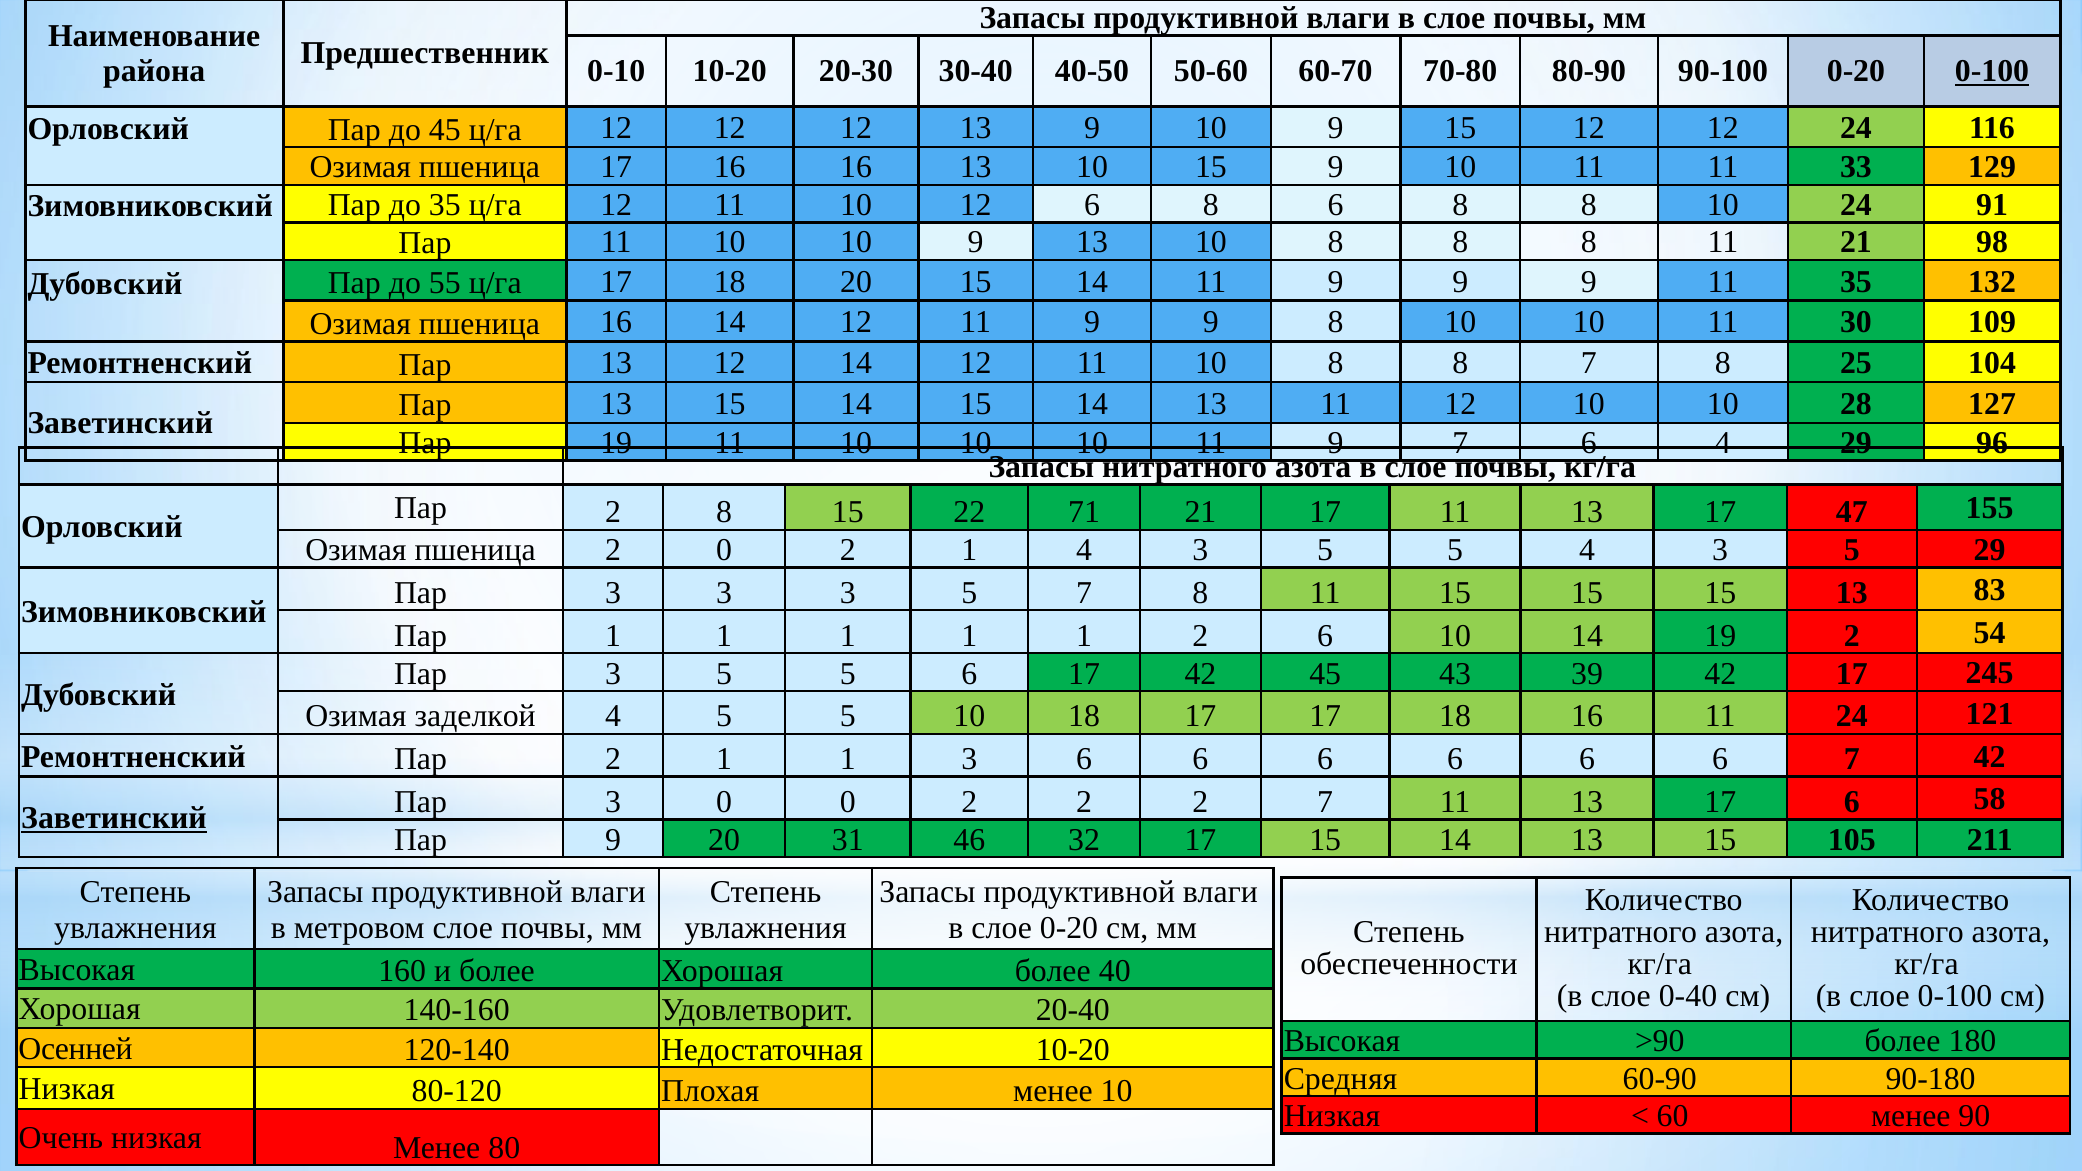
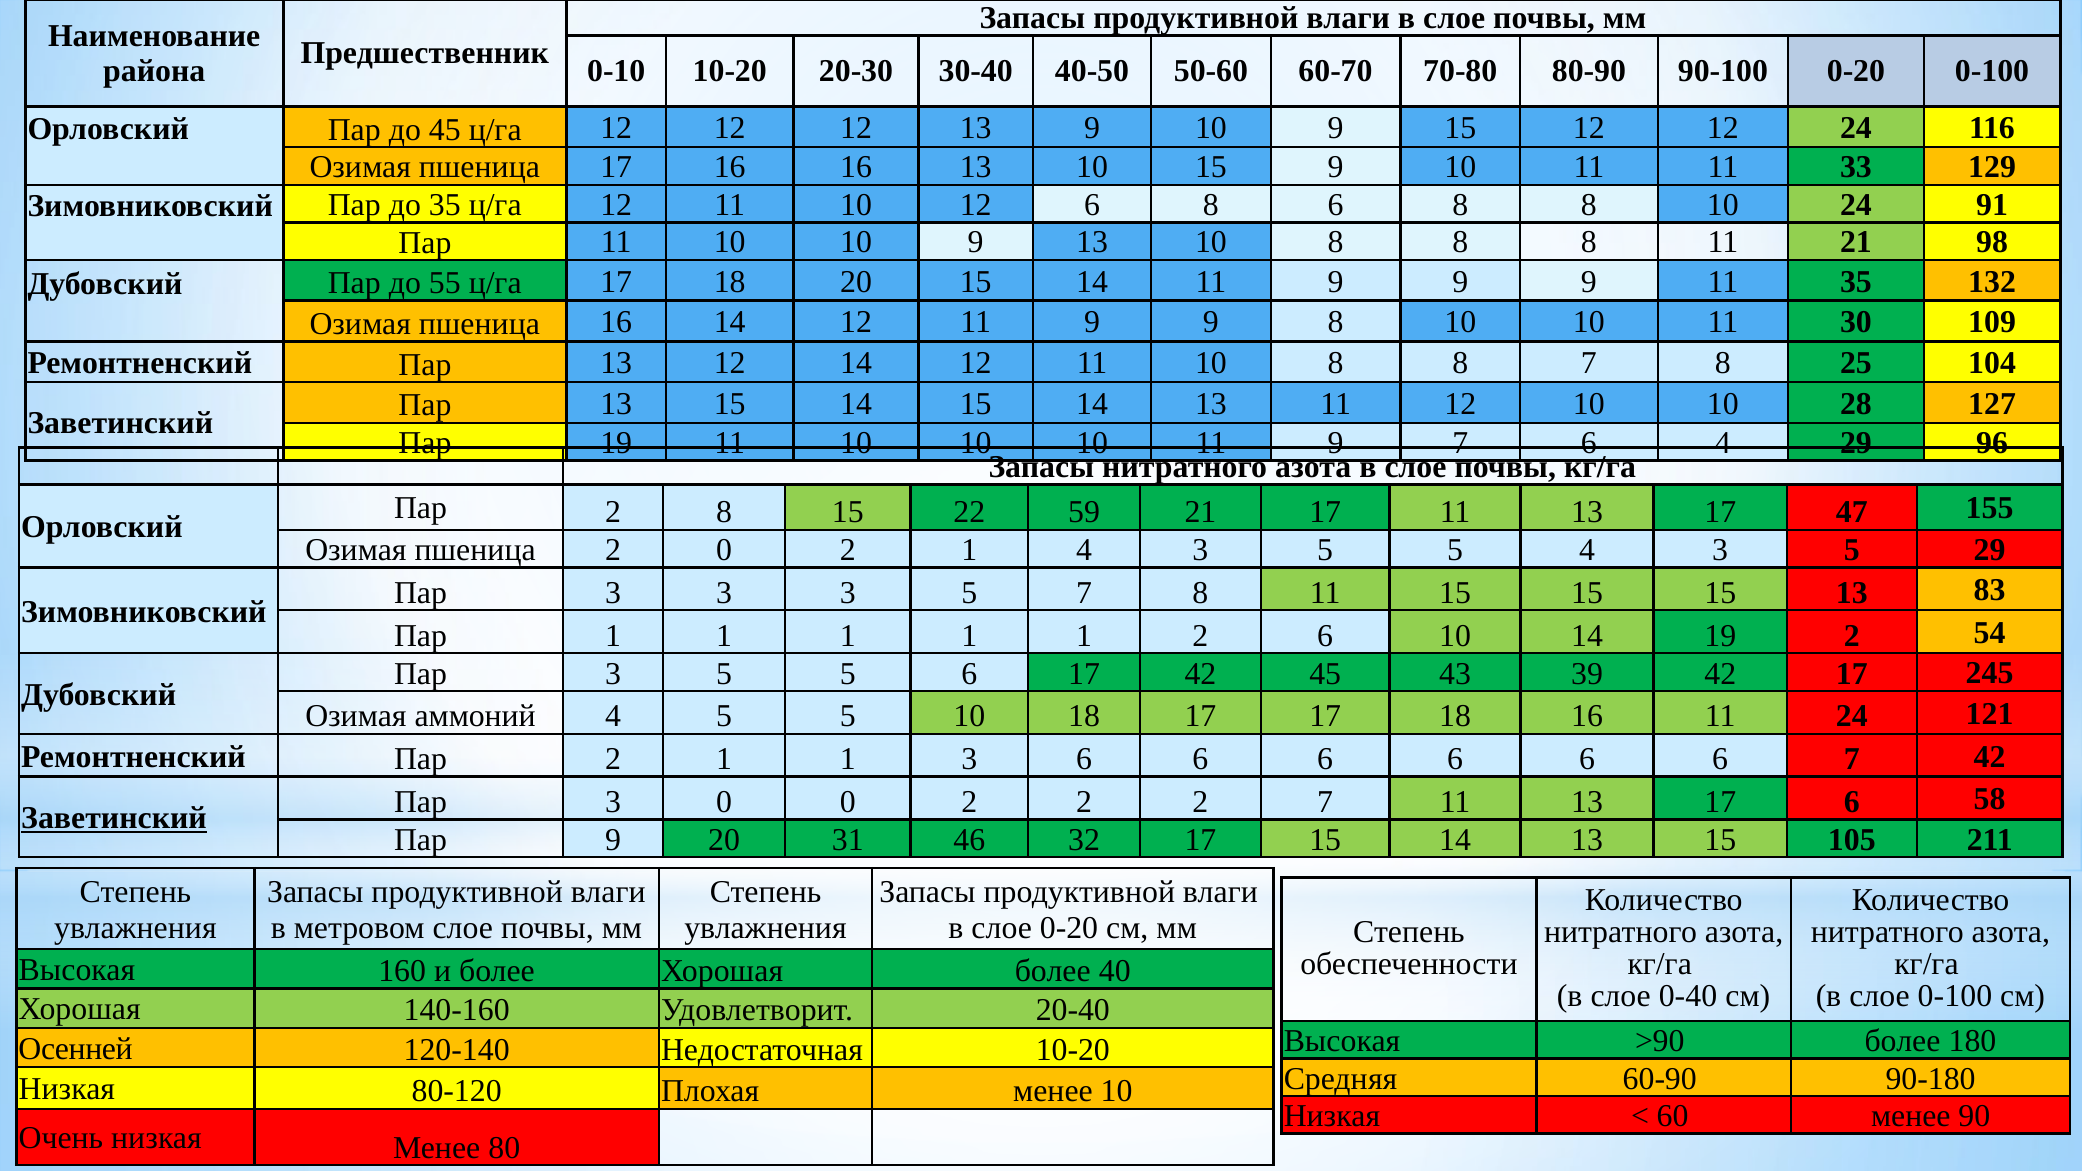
0-100 underline: present -> none (1992, 71)
71: 71 -> 59 (1084, 512)
заделкой: заделкой -> аммоний (475, 716)
